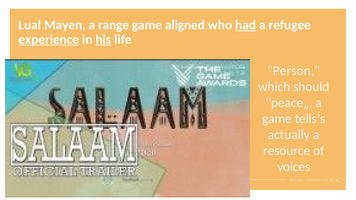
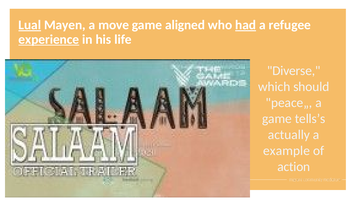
Lual underline: none -> present (30, 25)
range: range -> move (114, 25)
his underline: present -> none (103, 39)
Person: Person -> Diverse (294, 71)
resource: resource -> example (287, 151)
voices: voices -> action (294, 167)
